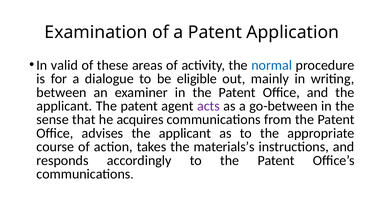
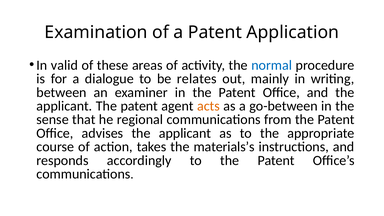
eligible: eligible -> relates (197, 79)
acts colour: purple -> orange (208, 106)
acquires: acquires -> regional (140, 120)
